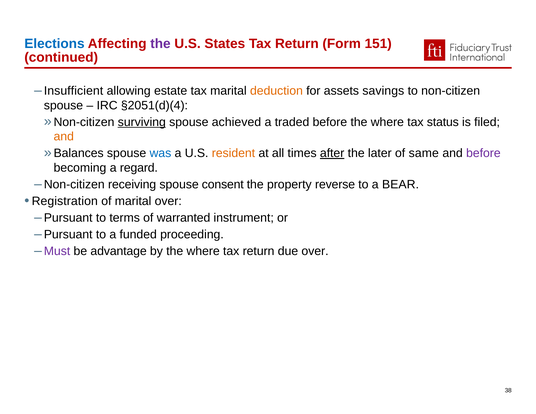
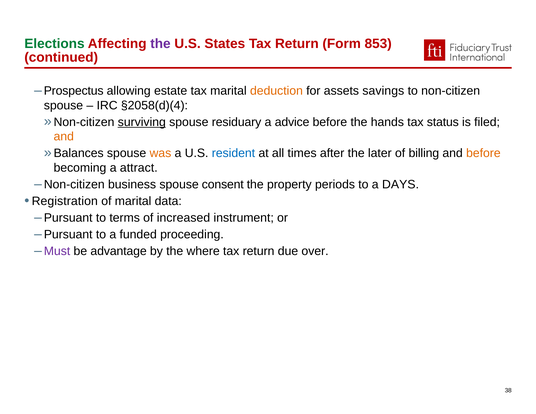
Elections colour: blue -> green (54, 44)
151: 151 -> 853 (378, 44)
Insufficient: Insufficient -> Prospectus (74, 91)
§2051(d)(4: §2051(d)(4 -> §2058(d)(4 (154, 105)
achieved: achieved -> residuary (237, 122)
traded: traded -> advice (292, 122)
before the where: where -> hands (387, 122)
was colour: blue -> orange (160, 153)
resident colour: orange -> blue (233, 153)
after underline: present -> none (332, 153)
same: same -> billing (424, 153)
before colour: purple -> orange (483, 153)
regard: regard -> attract (139, 168)
receiving: receiving -> business (132, 185)
reverse: reverse -> periods (335, 185)
BEAR: BEAR -> DAYS (401, 185)
marital over: over -> data (168, 201)
warranted: warranted -> increased (183, 218)
